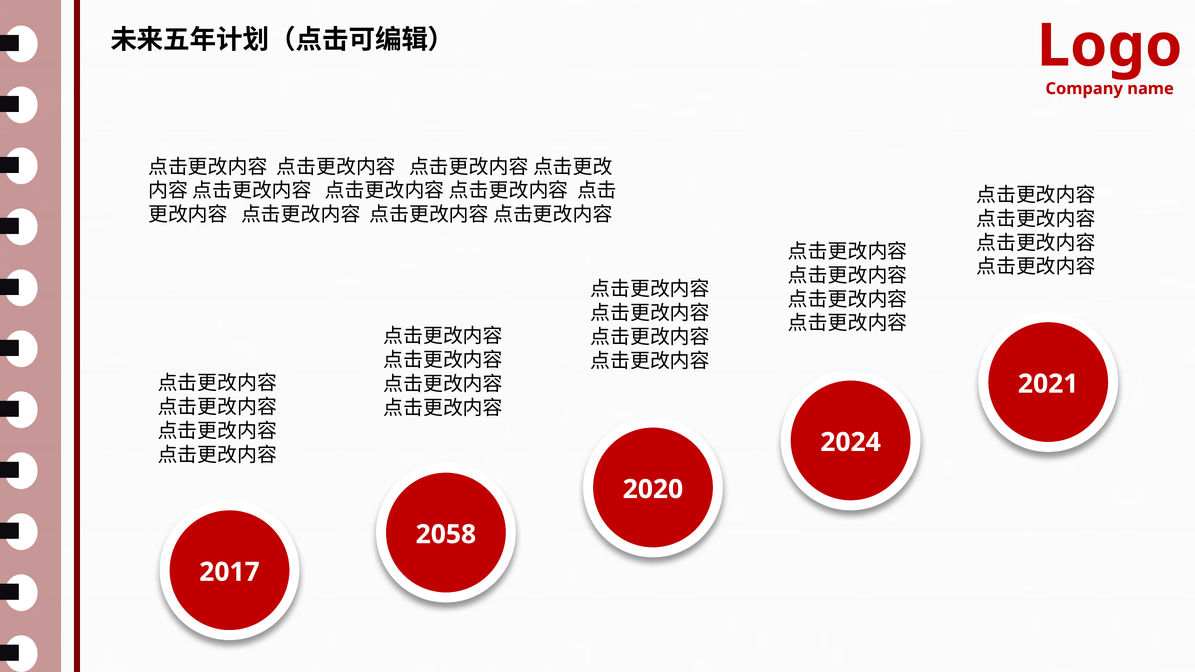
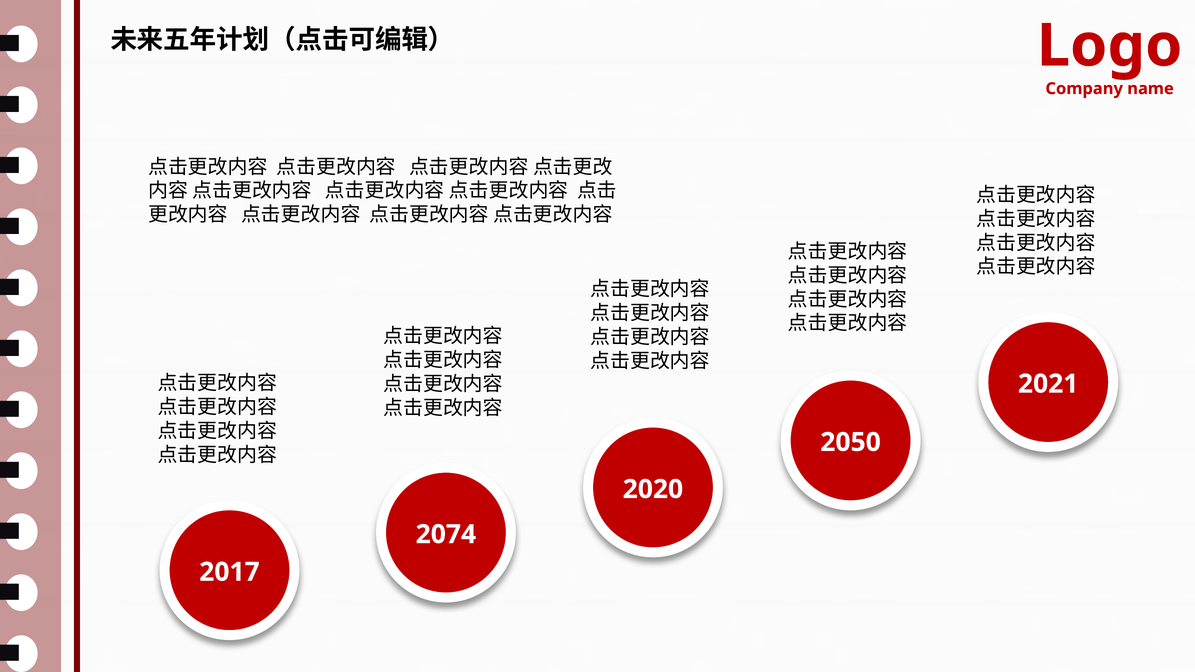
2024: 2024 -> 2050 (851, 442)
2058: 2058 -> 2074 (446, 535)
